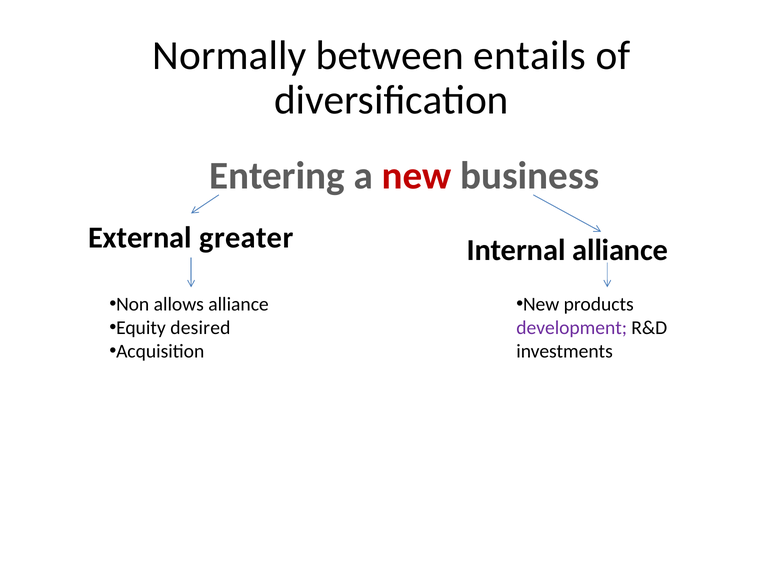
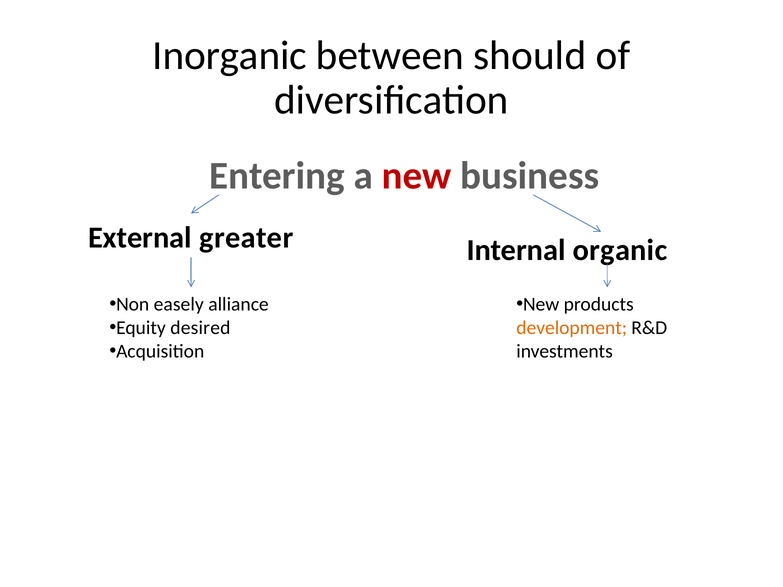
Normally: Normally -> Inorganic (230, 56)
entails: entails -> should (530, 56)
Internal alliance: alliance -> organic (620, 250)
allows: allows -> easely (179, 304)
development colour: purple -> orange (572, 328)
